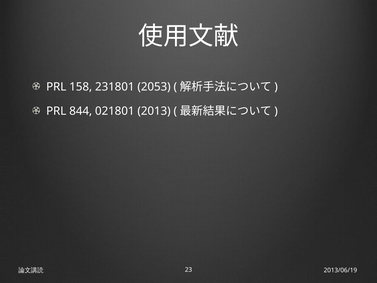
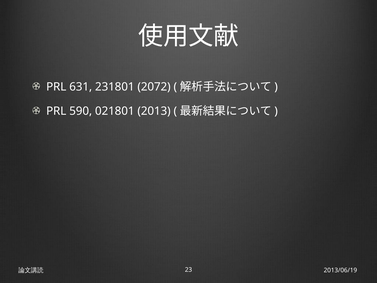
158: 158 -> 631 (81, 87)
2053: 2053 -> 2072 (154, 87)
844: 844 -> 590 (81, 111)
